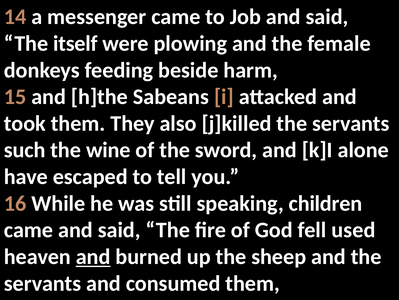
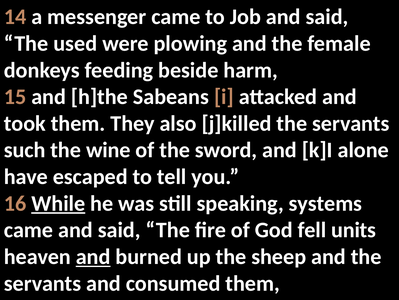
itself: itself -> used (75, 43)
While underline: none -> present (58, 203)
children: children -> systems (325, 203)
used: used -> units (354, 230)
